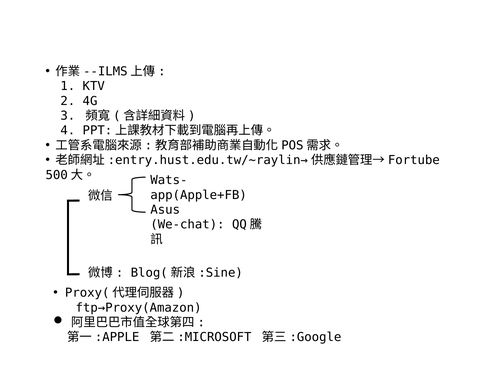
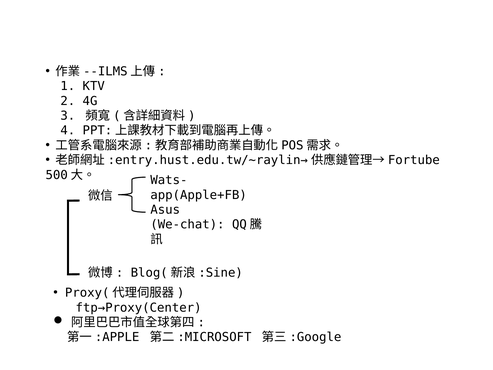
ftp→Proxy(Amazon: ftp→Proxy(Amazon -> ftp→Proxy(Center (139, 307)
